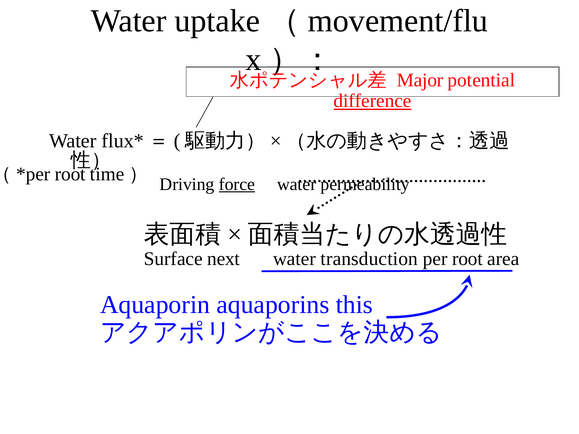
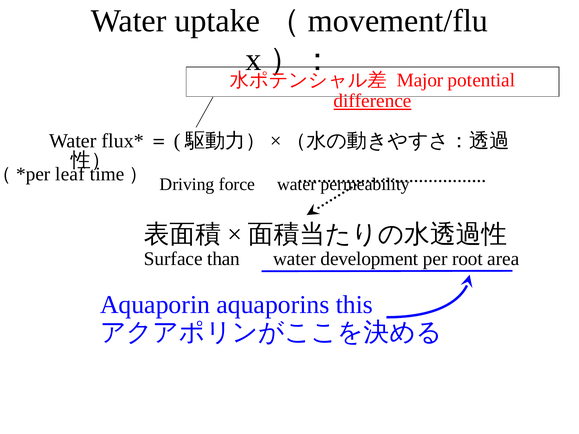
root: root -> leaf (70, 174)
force underline: present -> none (237, 184)
next: next -> than (224, 259)
transduction: transduction -> development (369, 259)
